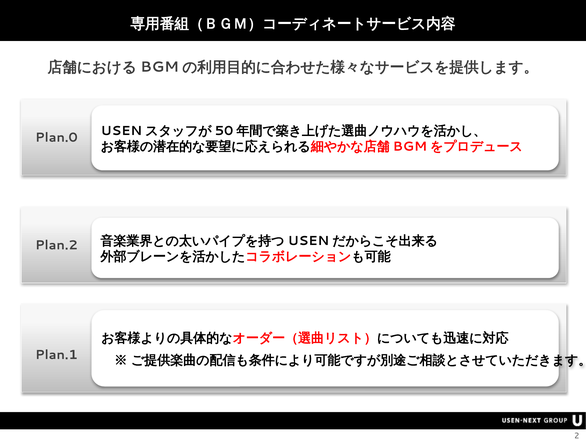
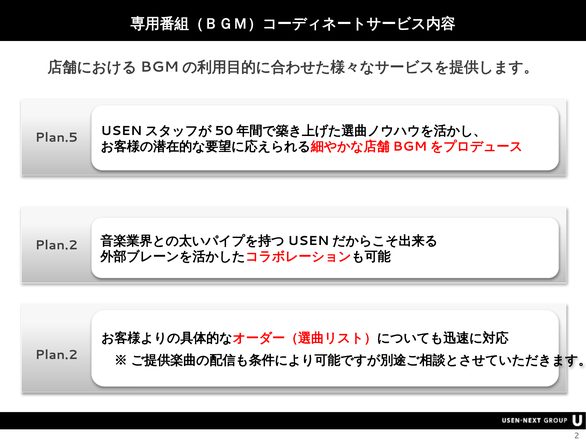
Plan.0: Plan.0 -> Plan.5 (56, 137)
Plan.1: Plan.1 -> Plan.2 (56, 355)
